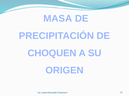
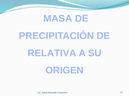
CHOQUEN: CHOQUEN -> RELATIVA (52, 53)
